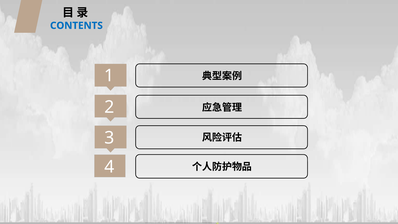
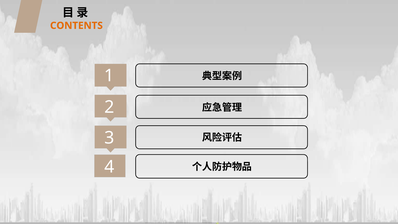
CONTENTS colour: blue -> orange (76, 26)
